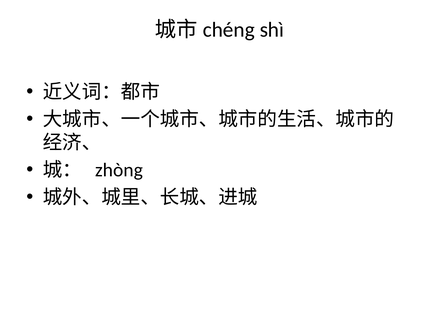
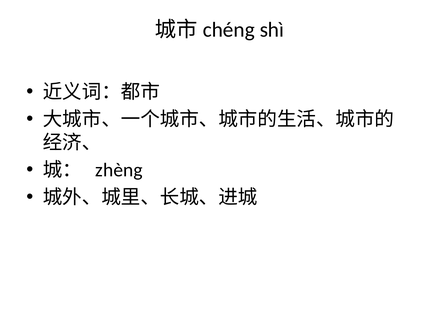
zhòng: zhòng -> zhèng (119, 170)
